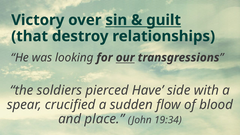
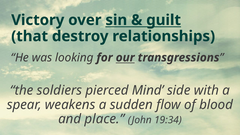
Have: Have -> Mind (148, 90)
crucified: crucified -> weakens (70, 105)
